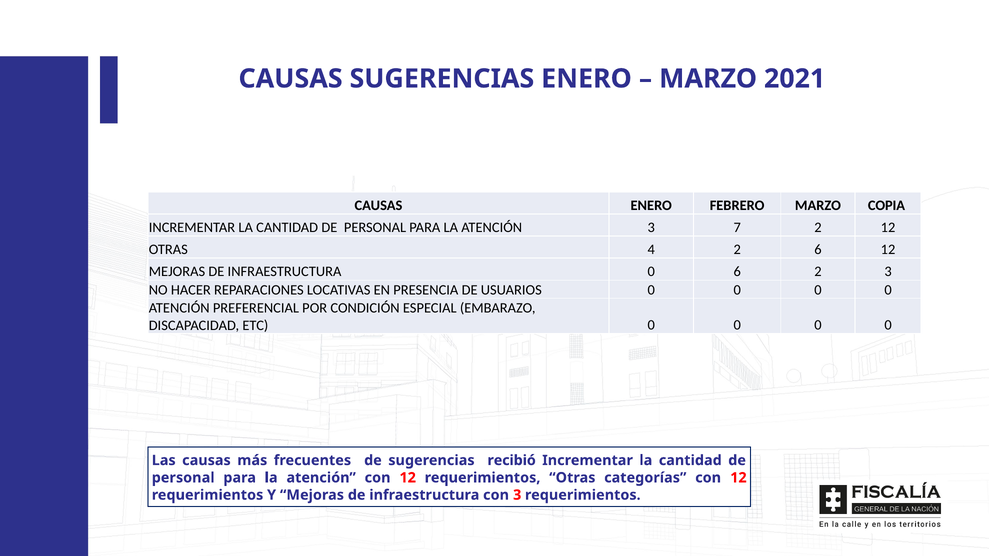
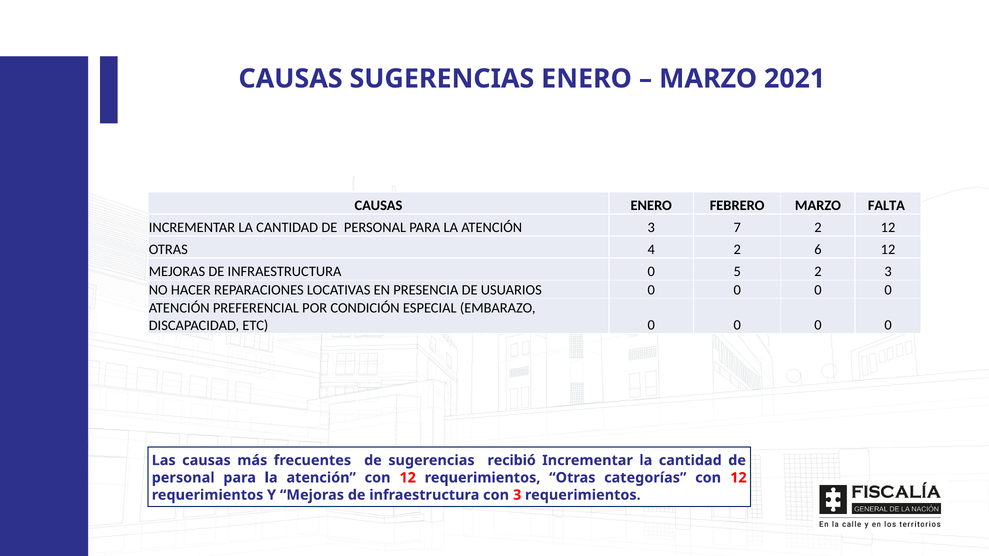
COPIA: COPIA -> FALTA (886, 206)
0 6: 6 -> 5 (737, 272)
